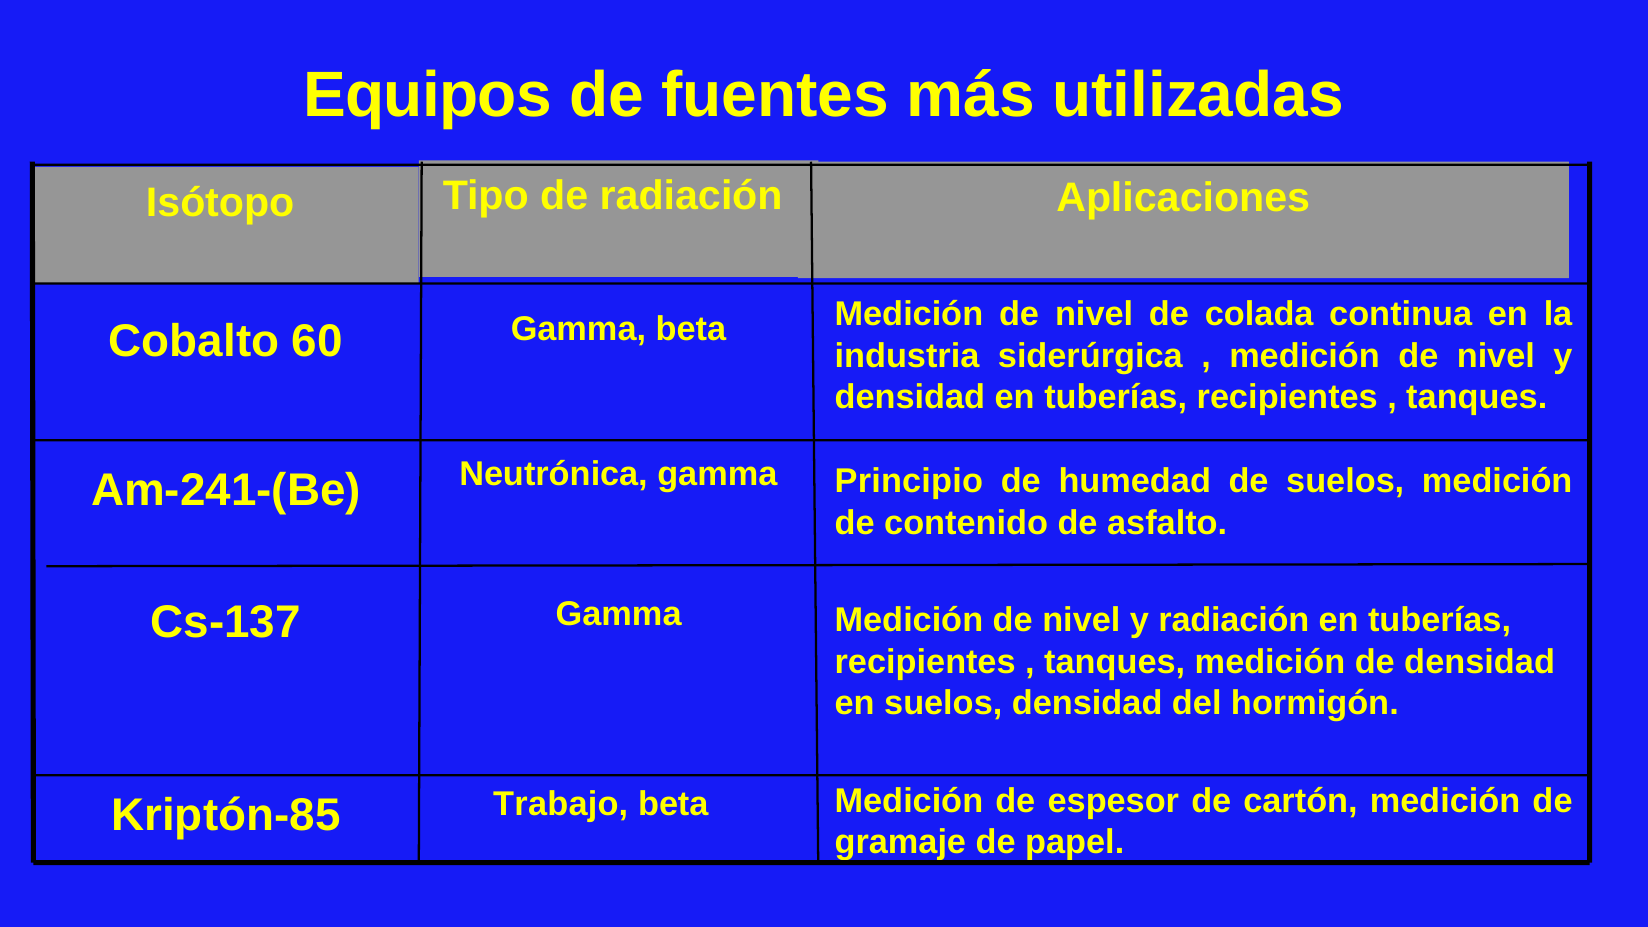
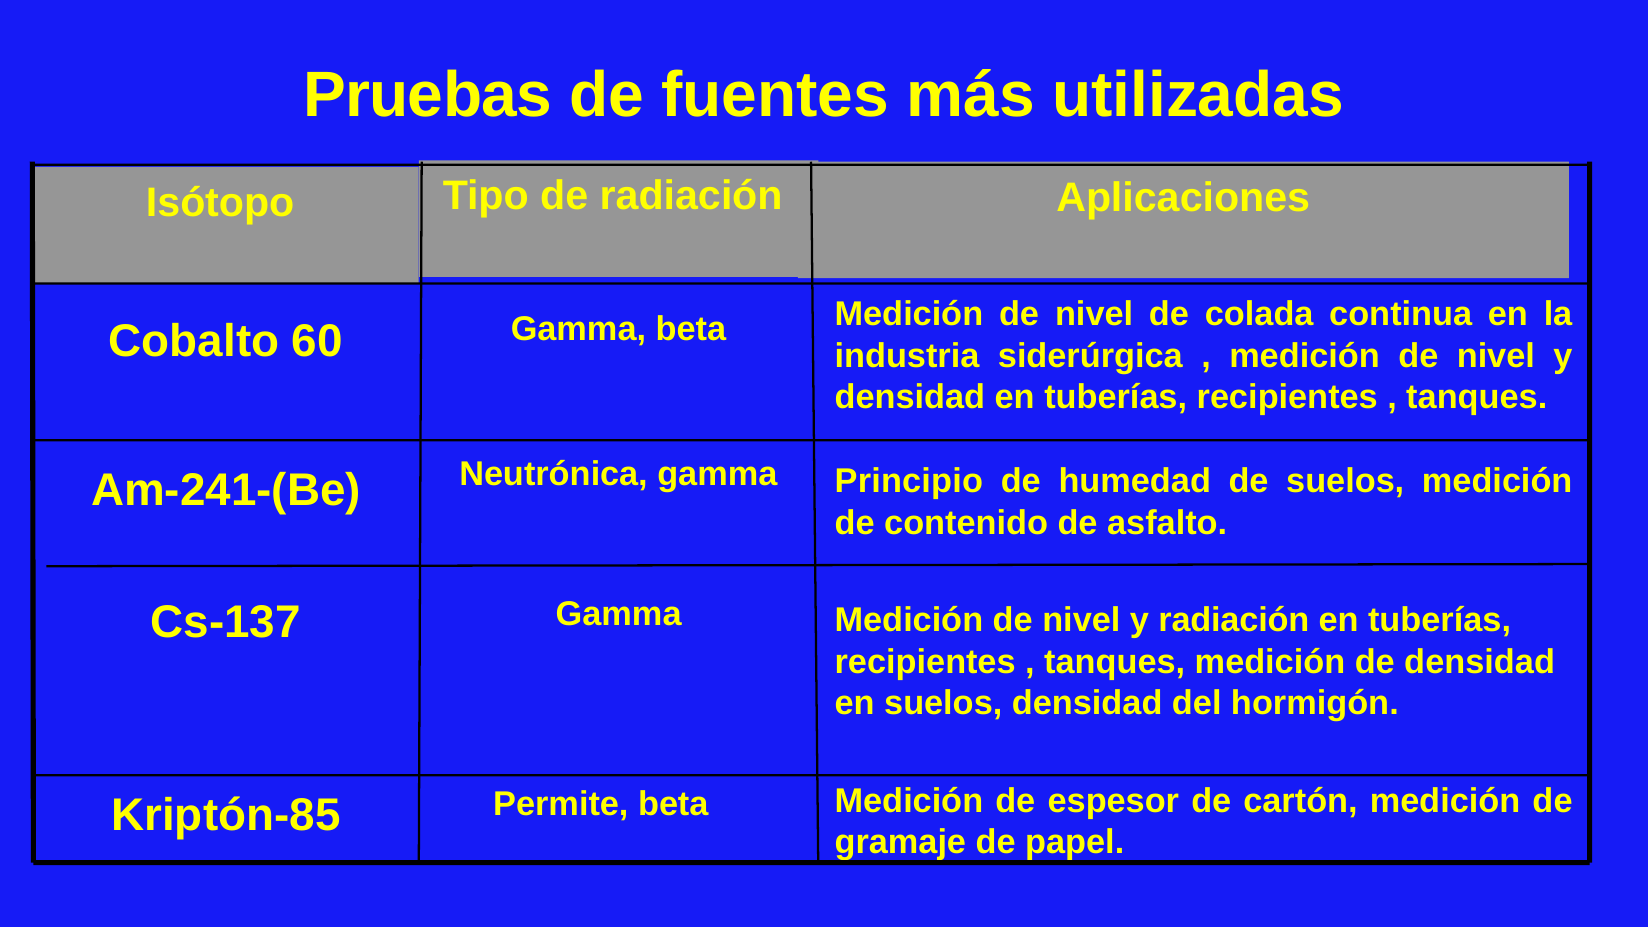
Equipos: Equipos -> Pruebas (428, 96)
Trabajo: Trabajo -> Permite (561, 804)
